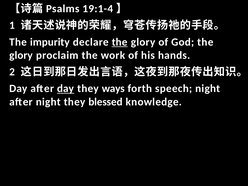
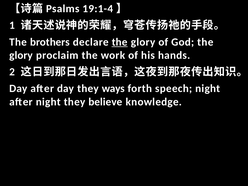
impurity: impurity -> brothers (50, 42)
day underline: present -> none (66, 89)
blessed: blessed -> believe (105, 102)
